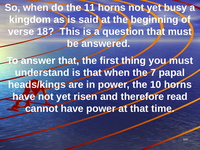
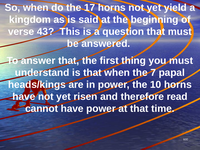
11: 11 -> 17 (90, 8)
busy: busy -> yield (175, 8)
18: 18 -> 43 (46, 32)
